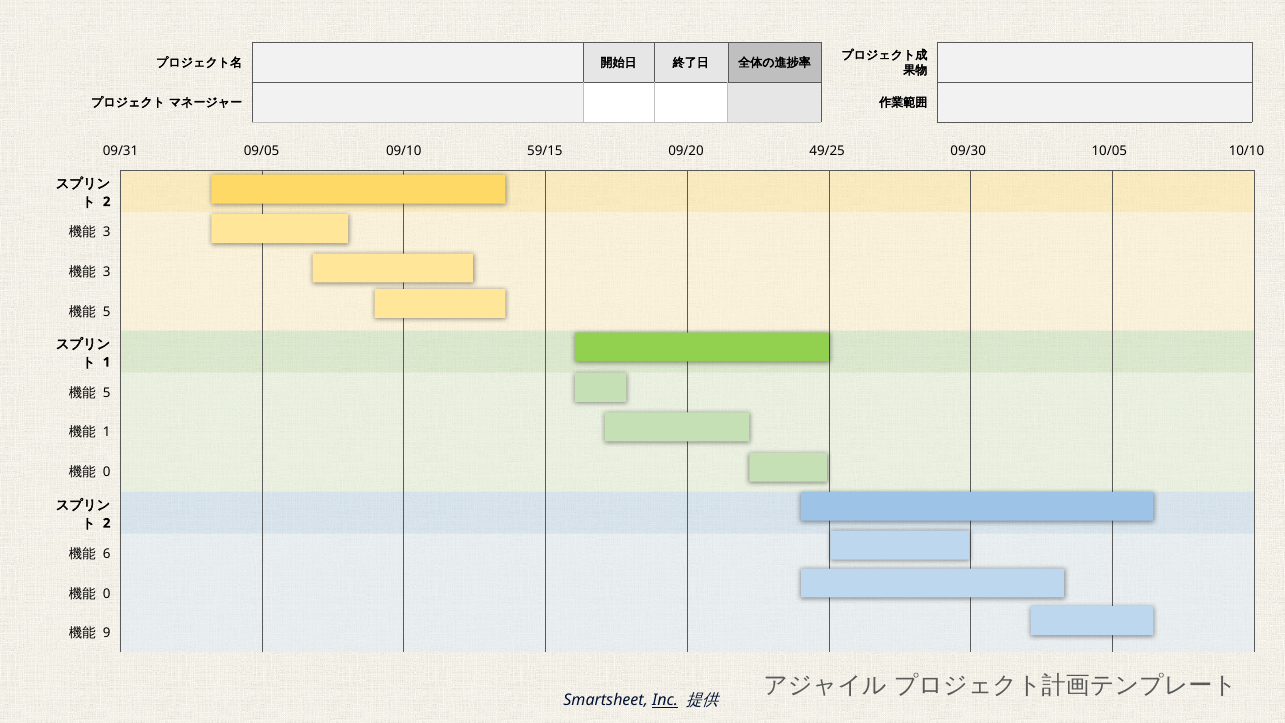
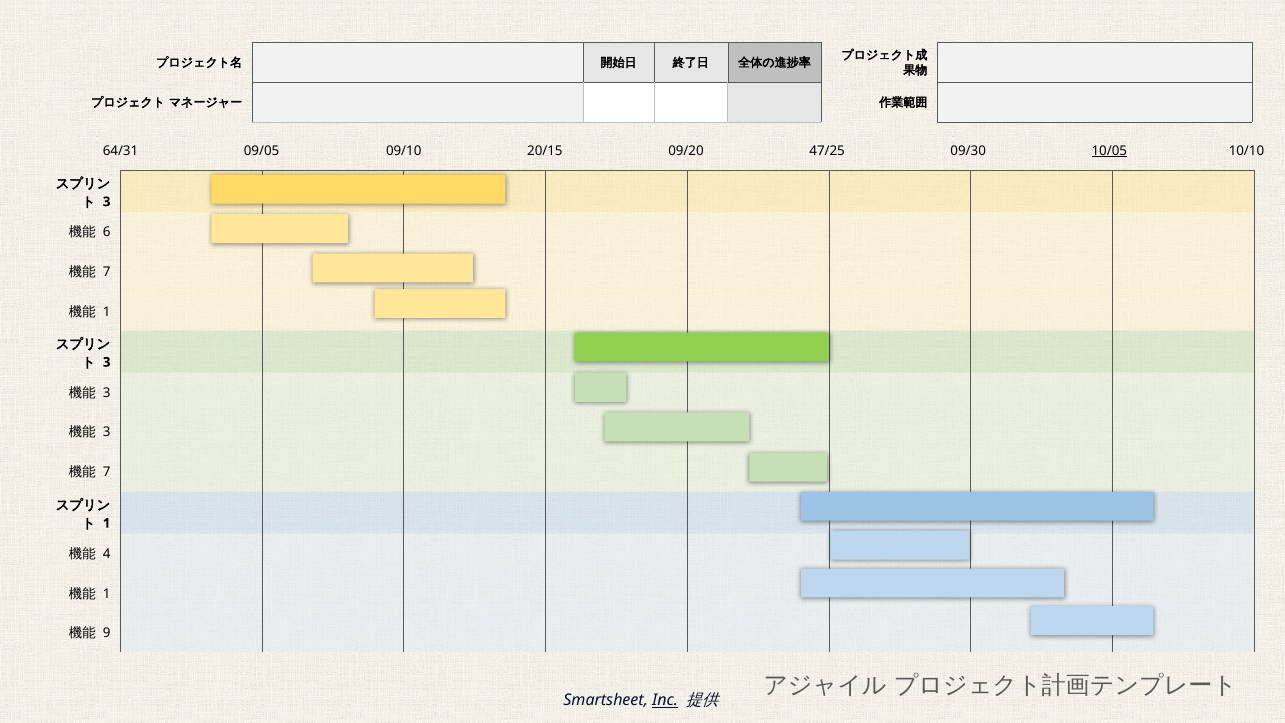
09/31: 09/31 -> 64/31 (121, 151)
59/15: 59/15 -> 20/15 (545, 151)
49/25: 49/25 -> 47/25 (827, 151)
10/05 underline: none -> present (1109, 151)
2: 2 -> 3 (107, 202)
3: 3 -> 6 (107, 232)
3: 3 -> 7 (107, 272)
5: 5 -> 1 (107, 312)
1: 1 -> 3 (107, 362)
5: 5 -> 3 (107, 393)
1: 1 -> 3 (107, 432)
0: 0 -> 7 (107, 472)
2: 2 -> 1 (107, 523)
6: 6 -> 4 (107, 554)
0: 0 -> 1 (107, 593)
